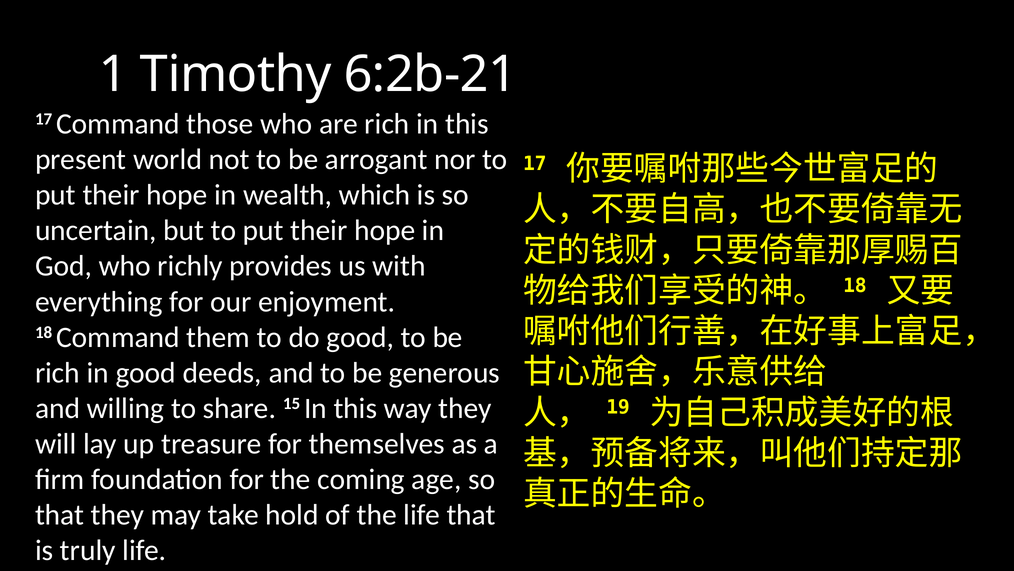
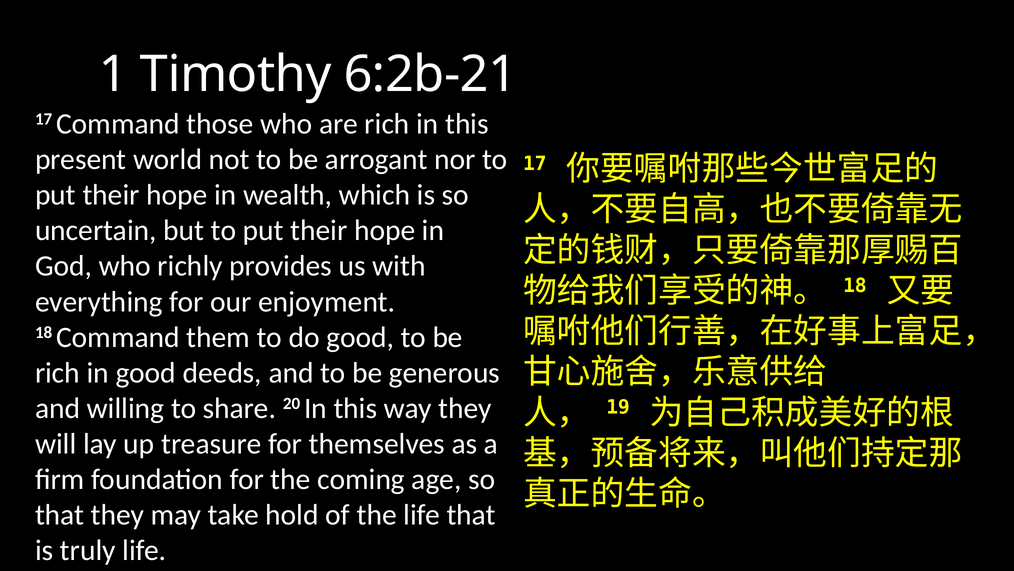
15: 15 -> 20 (292, 403)
